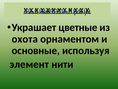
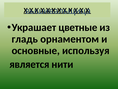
охота: охота -> гладь (25, 39)
элемент: элемент -> является (29, 64)
